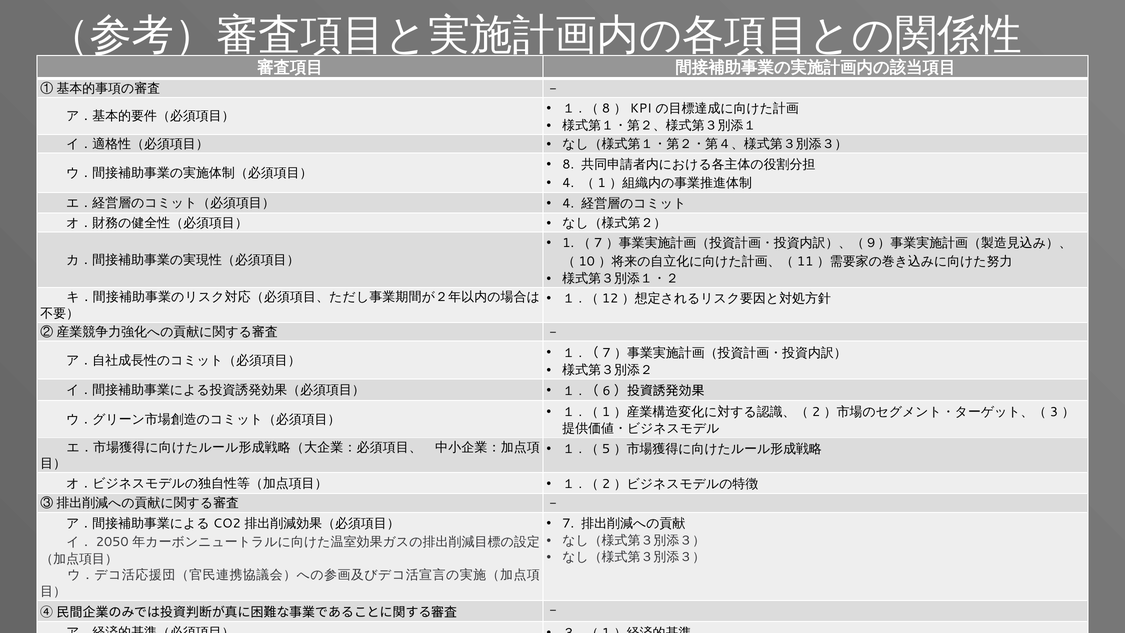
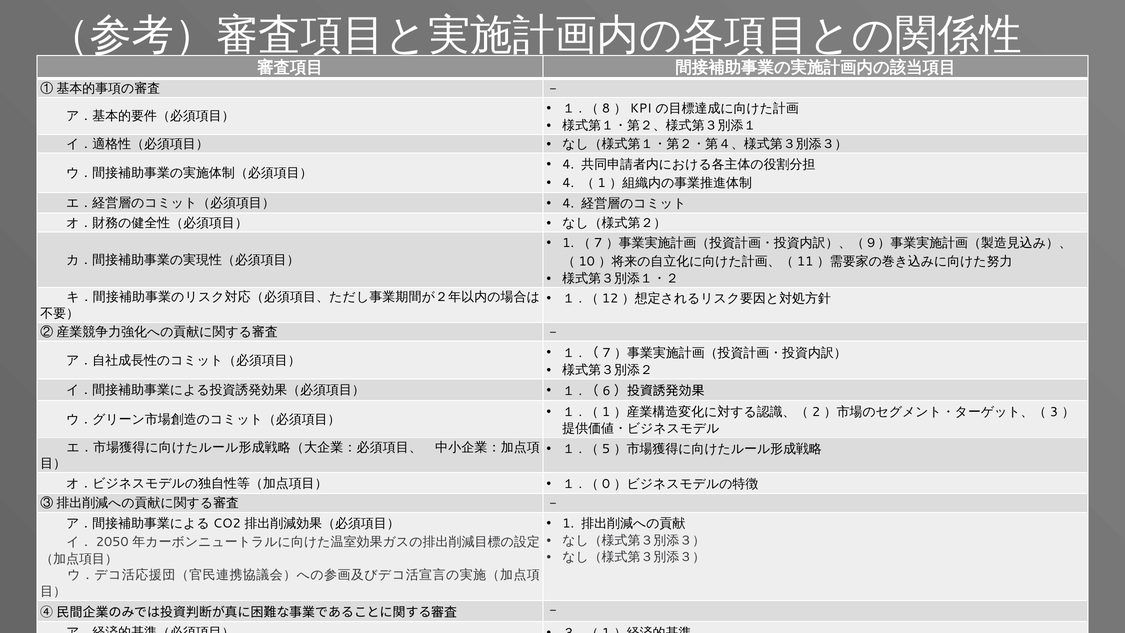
8: 8 -> 4 (568, 164)
2: 2 -> 0 (606, 484)
7: 7 -> 1 (568, 524)
